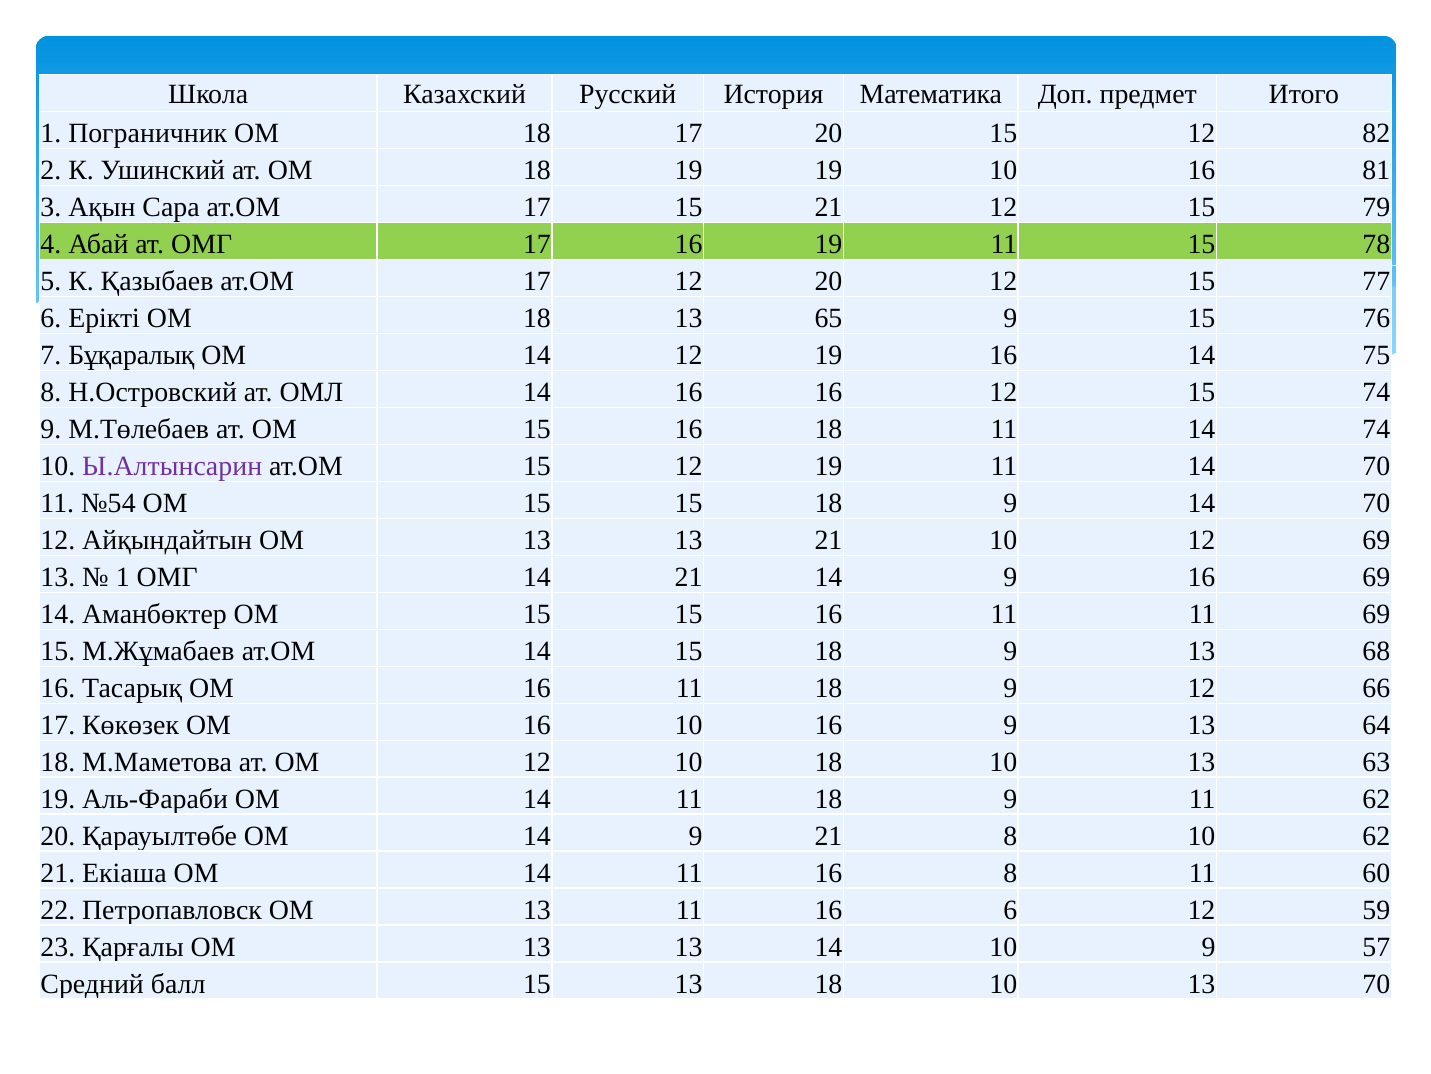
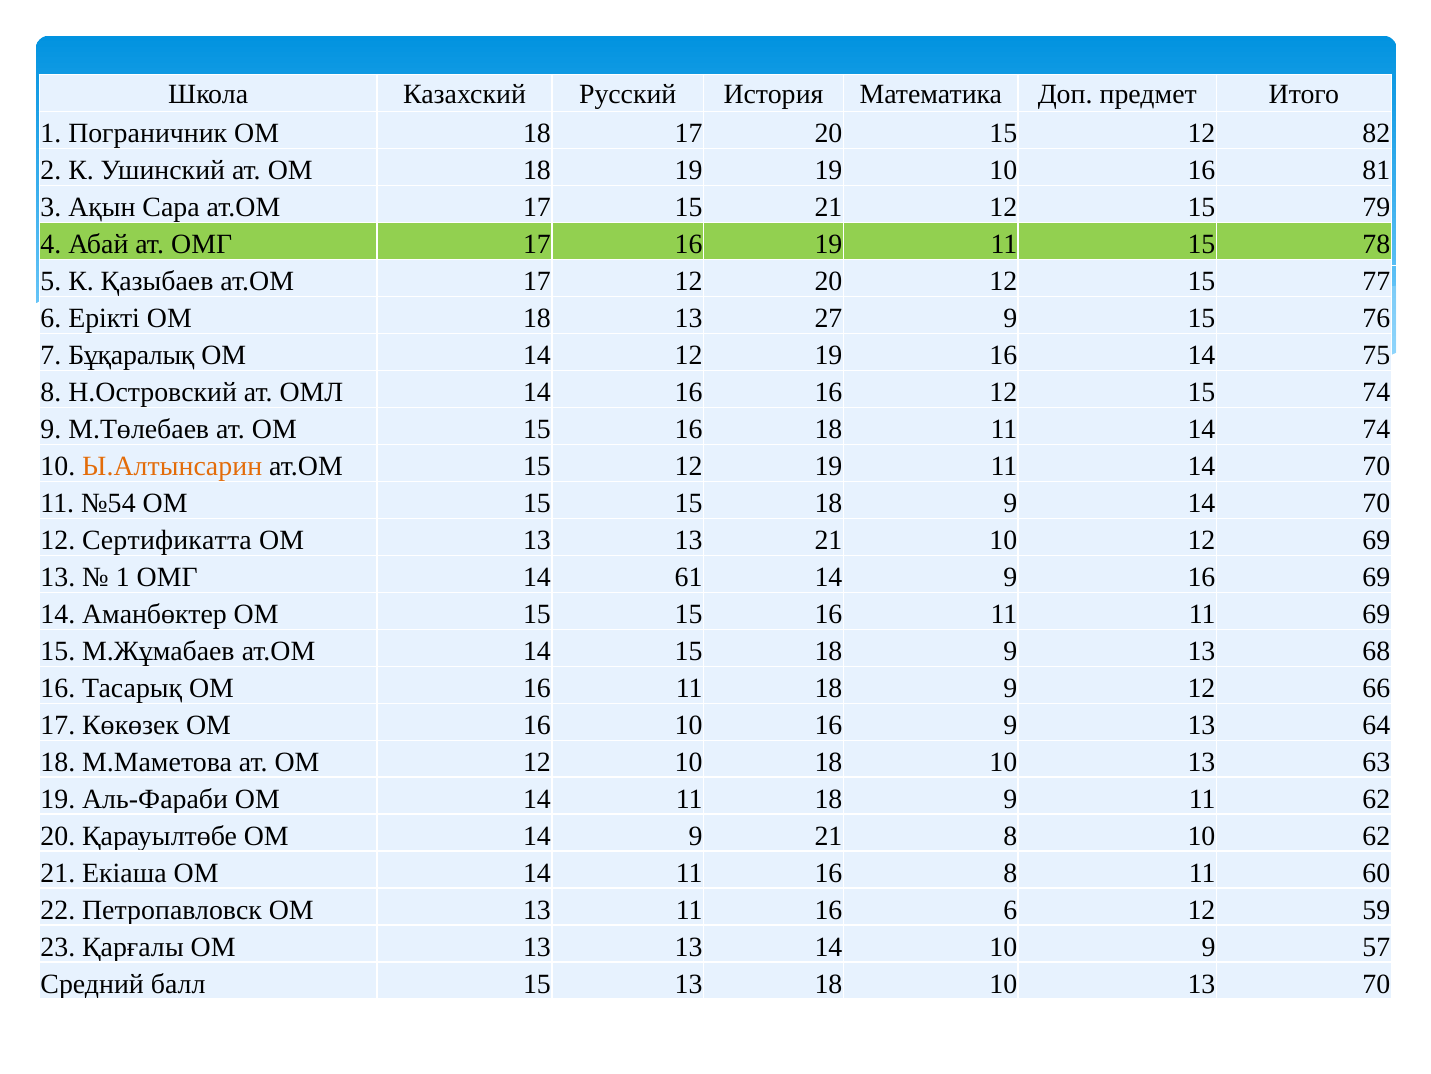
65: 65 -> 27 (828, 318)
Ы.Алтынсарин colour: purple -> orange (172, 466)
Айқындайтын: Айқындайтын -> Сертификатта (167, 540)
14 21: 21 -> 61 (689, 577)
